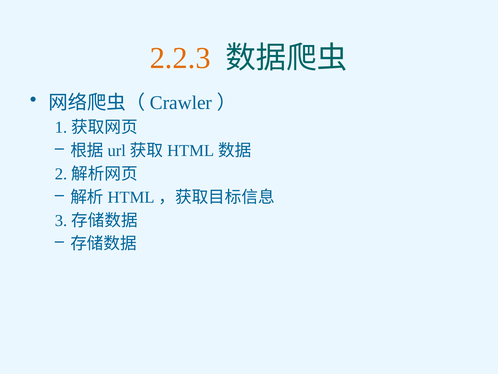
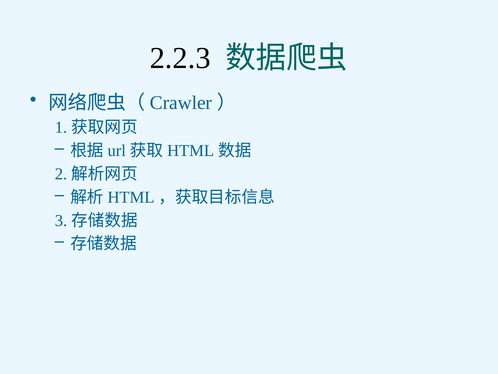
2.2.3 colour: orange -> black (180, 58)
